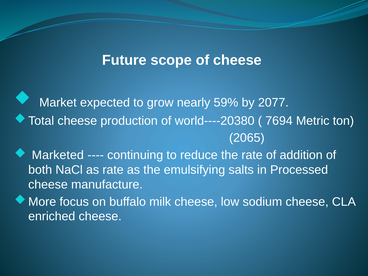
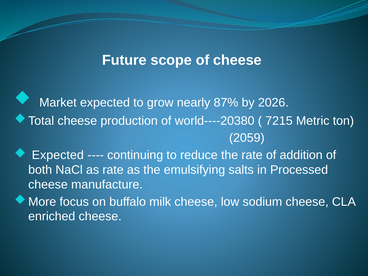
59%: 59% -> 87% (226, 103)
2077: 2077 -> 2026 (273, 103)
7694: 7694 -> 7215 (279, 121)
2065: 2065 -> 2059 (247, 138)
Marketed: Marketed -> Expected (58, 155)
